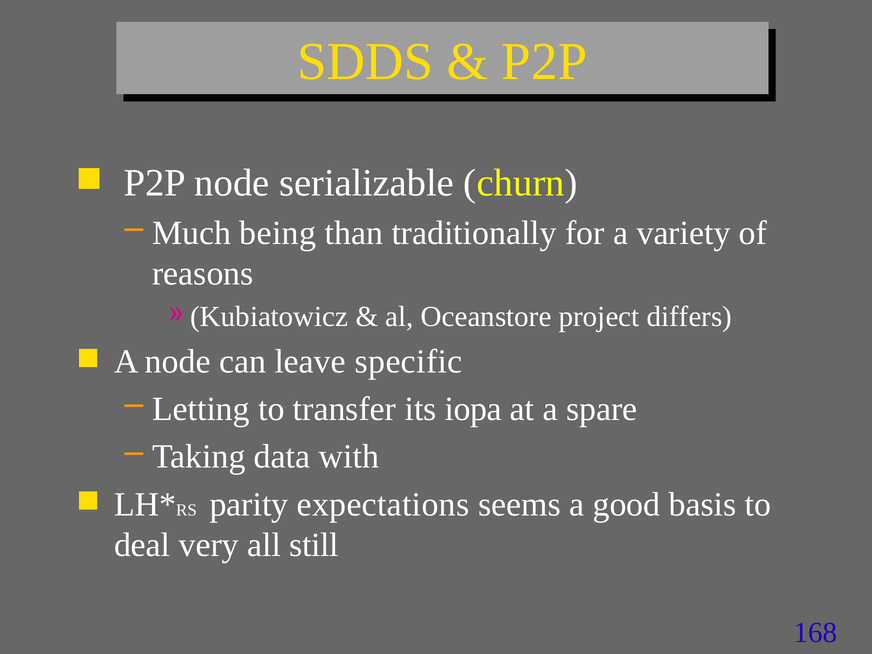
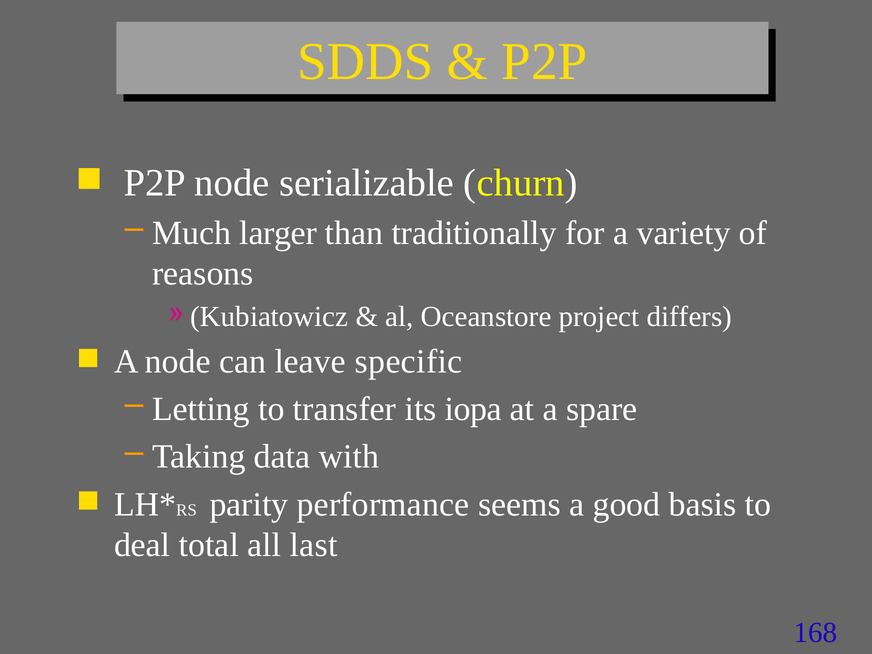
being: being -> larger (278, 233)
expectations: expectations -> performance (383, 504)
very: very -> total (209, 545)
still: still -> last (314, 545)
